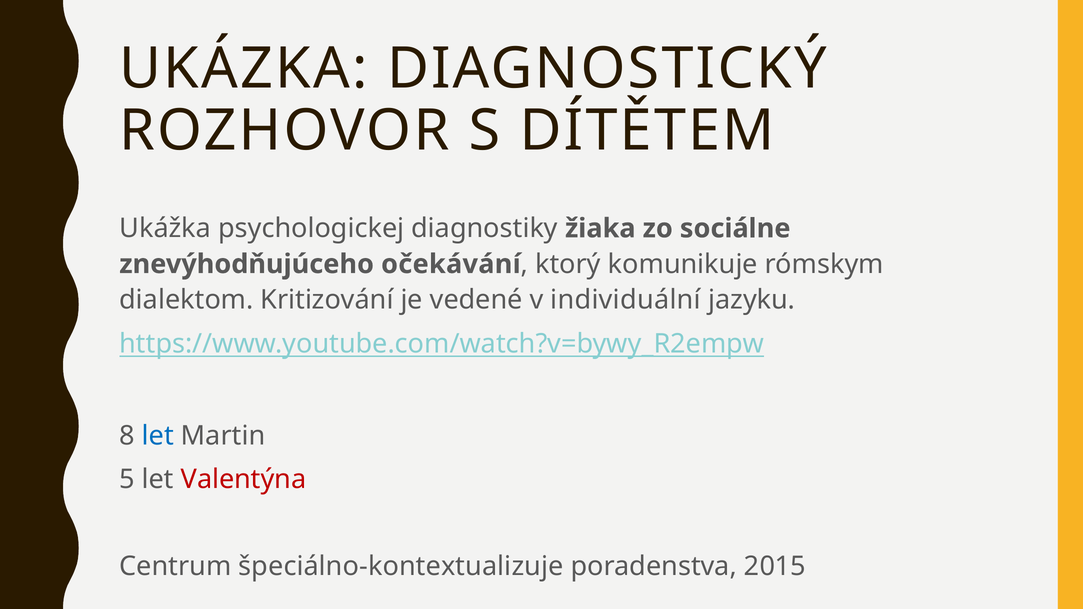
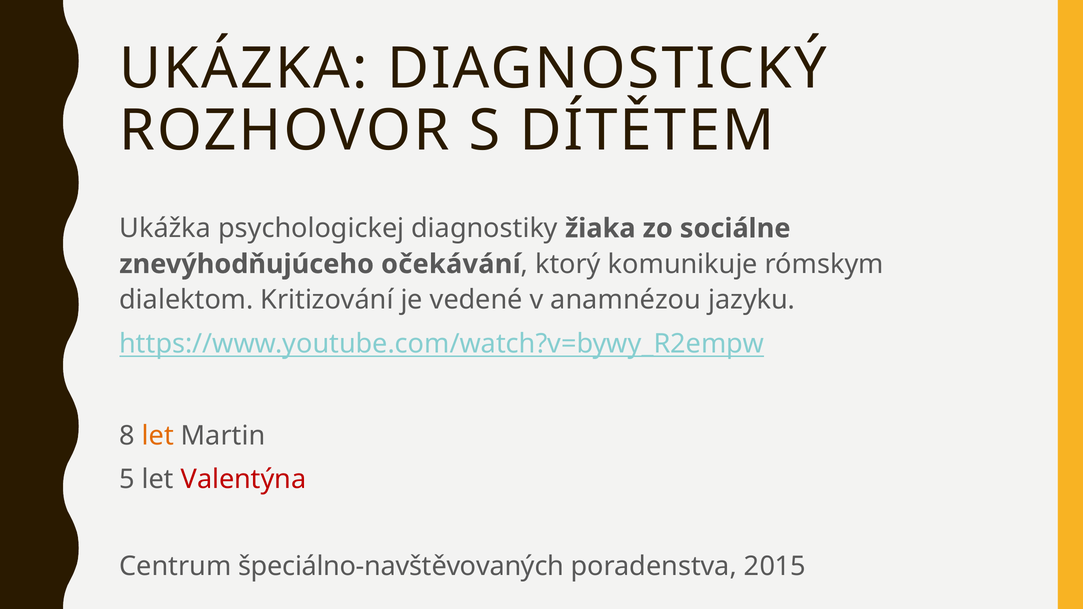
individuální: individuální -> anamnézou (626, 300)
let colour: blue -> orange (158, 436)
špeciálno-kontextualizuje: špeciálno-kontextualizuje -> špeciálno-navštěvovaných (401, 567)
